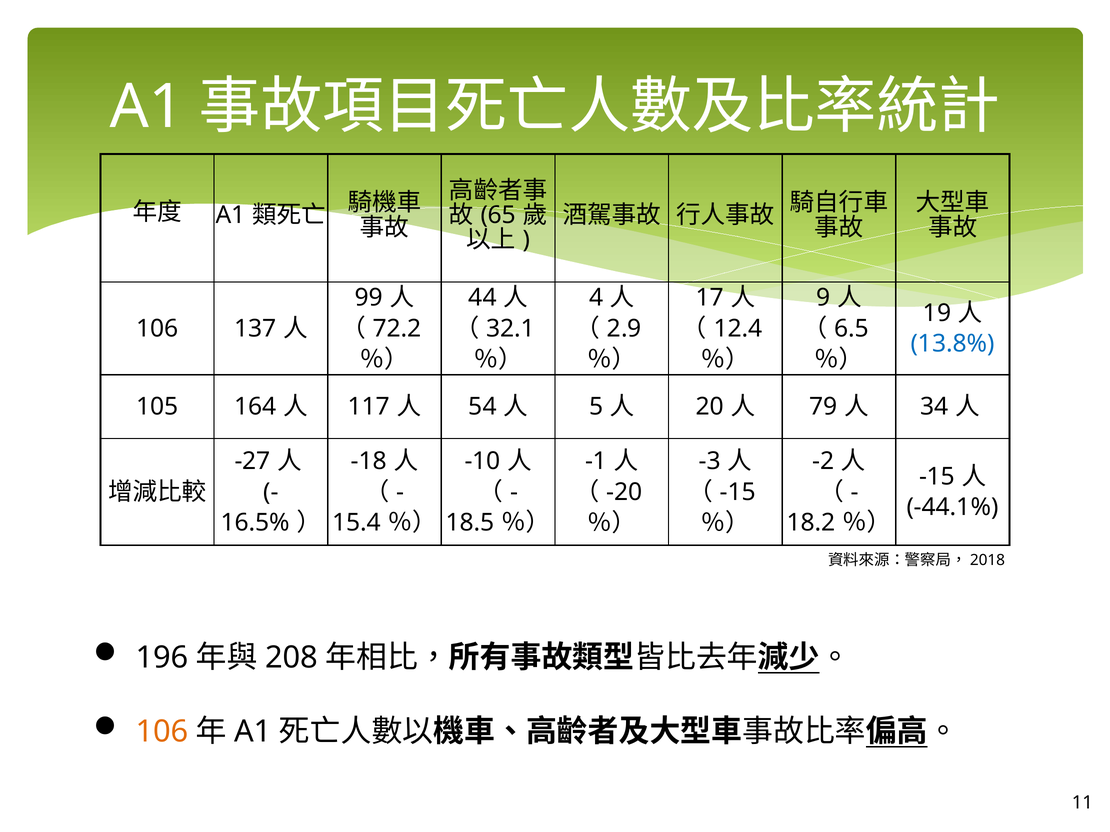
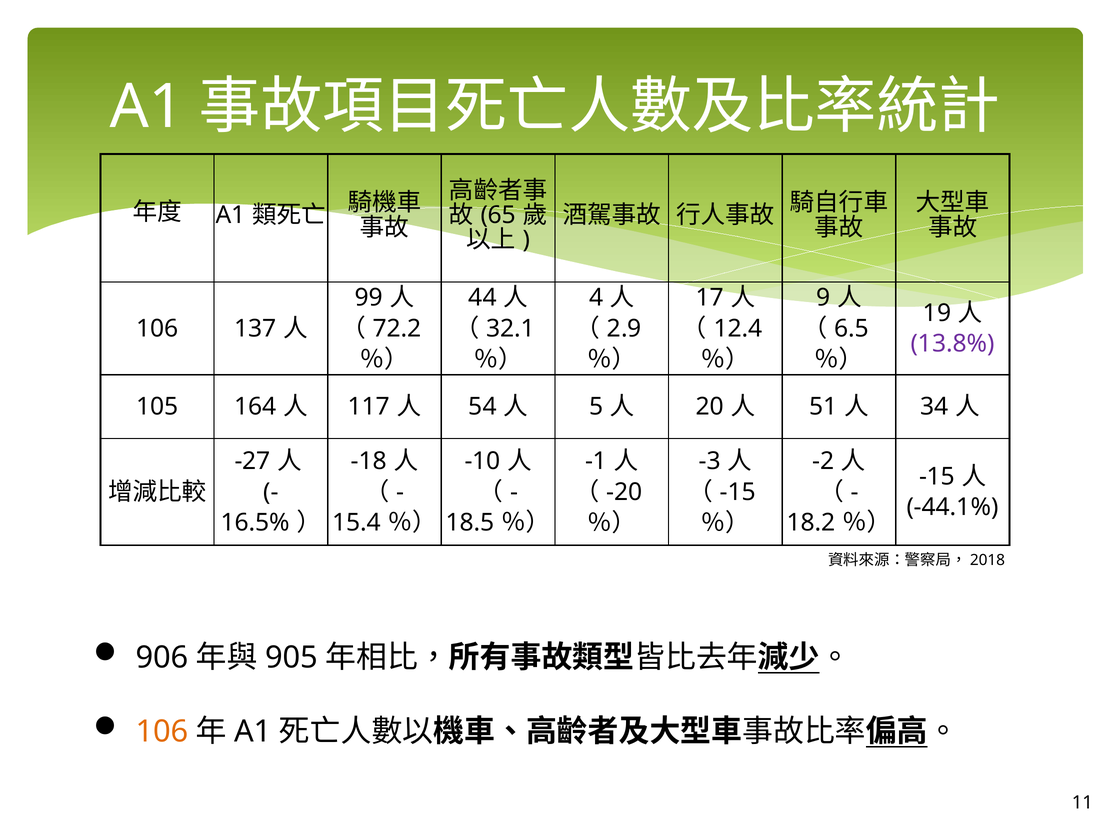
13.8% colour: blue -> purple (953, 344)
79: 79 -> 51 (823, 407)
196: 196 -> 906 (162, 658)
208: 208 -> 905 (292, 658)
